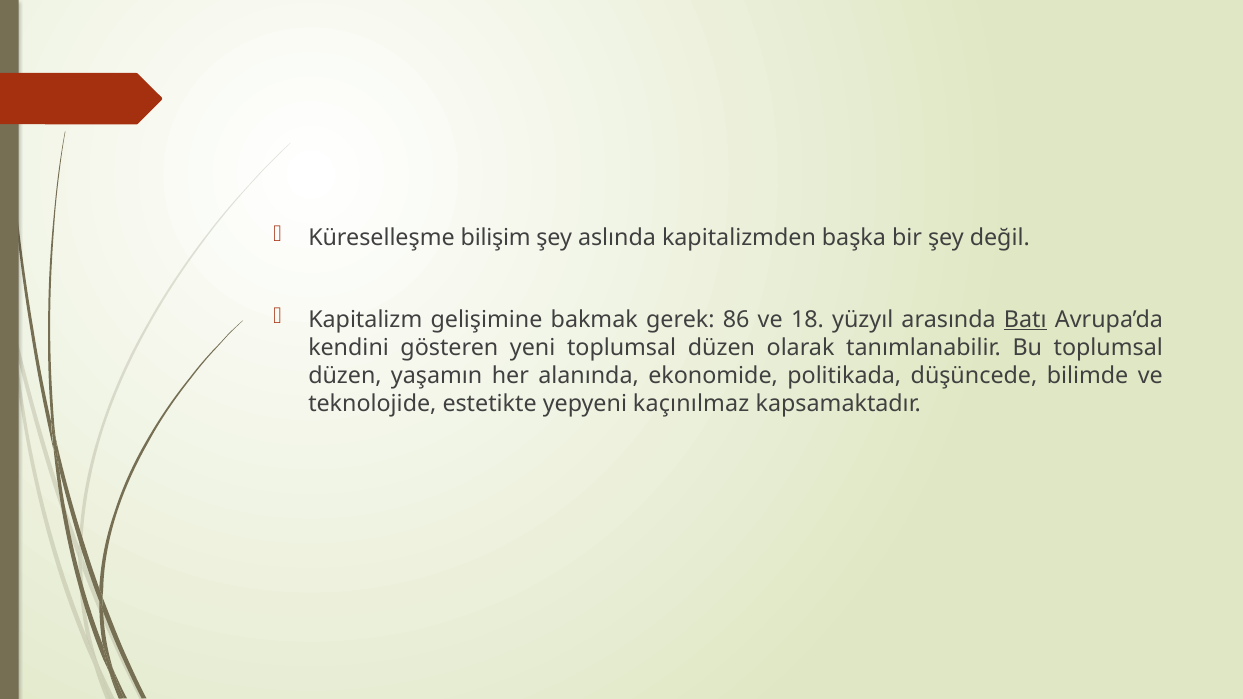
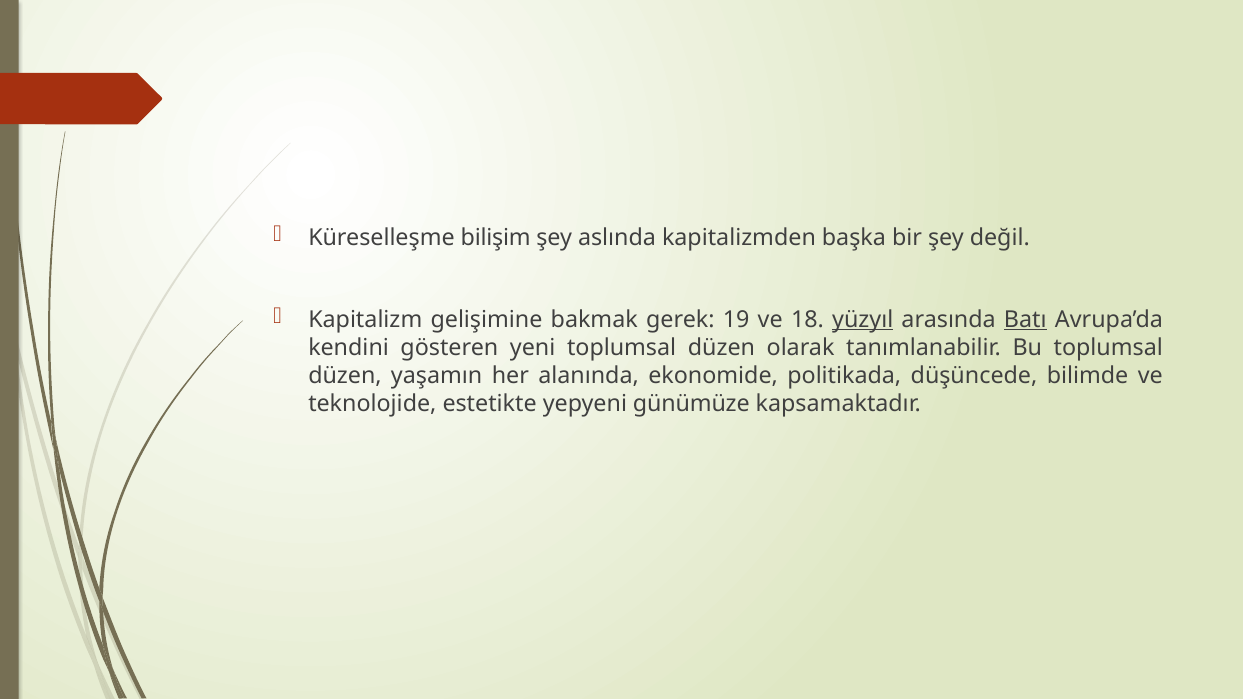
86: 86 -> 19 (736, 320)
yüzyıl underline: none -> present (863, 320)
kaçınılmaz: kaçınılmaz -> günümüze (691, 404)
